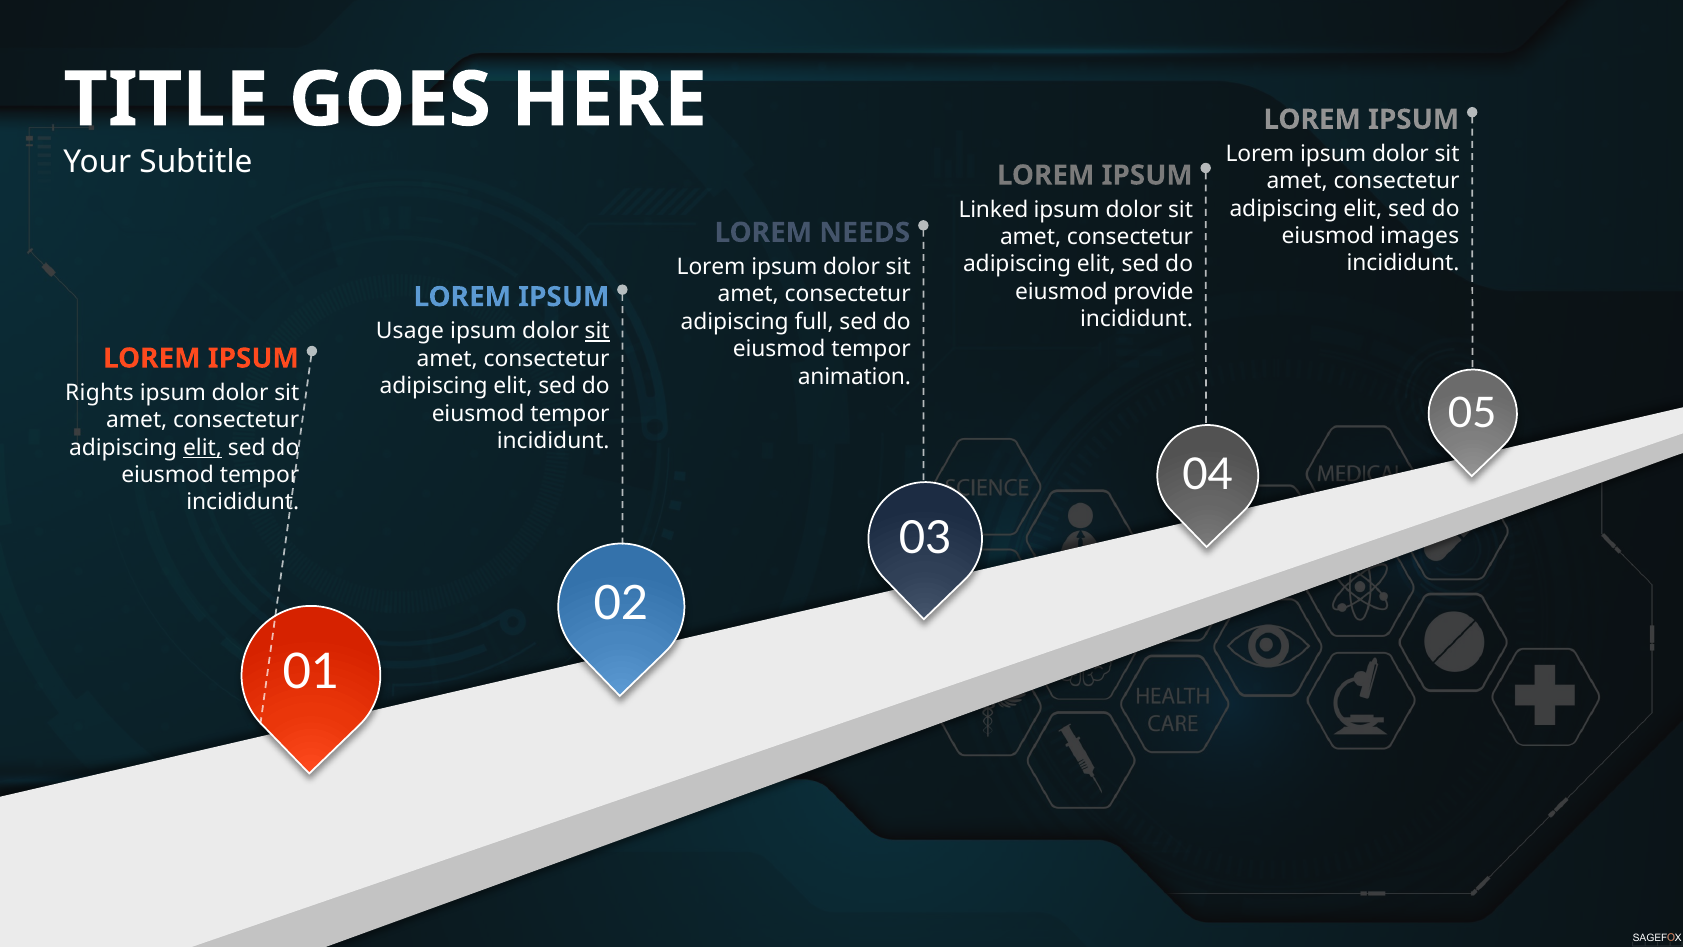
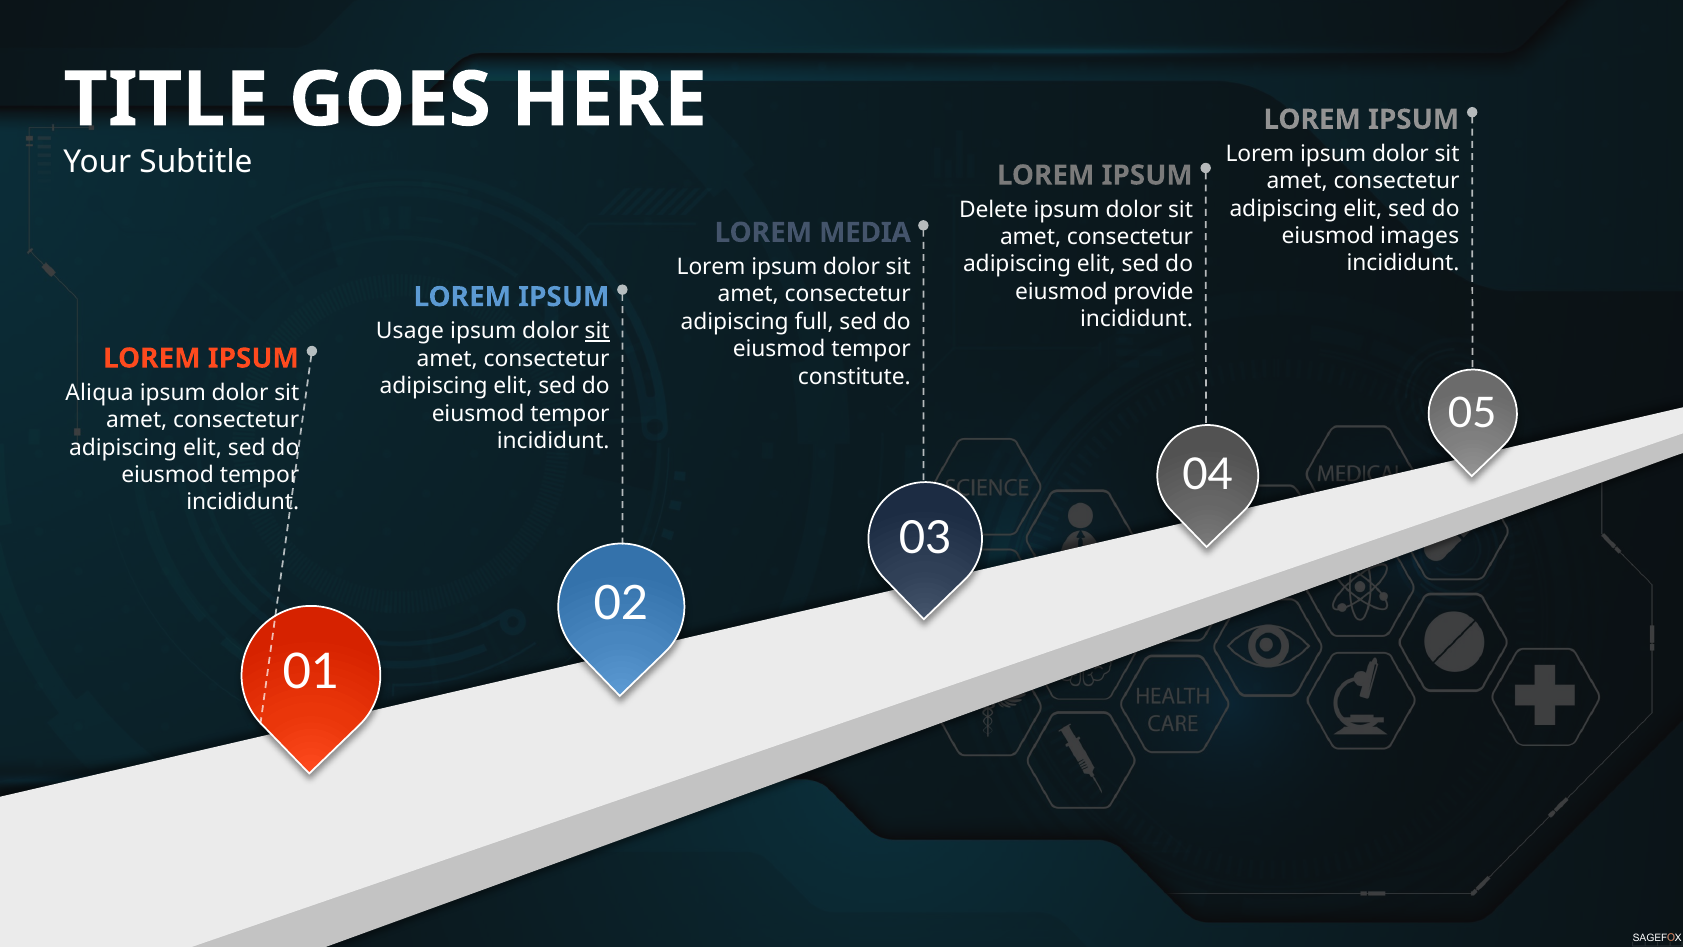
Linked: Linked -> Delete (993, 210)
NEEDS: NEEDS -> MEDIA (865, 233)
animation: animation -> constitute (854, 376)
Rights: Rights -> Aliqua (99, 393)
elit underline: present -> none (203, 447)
